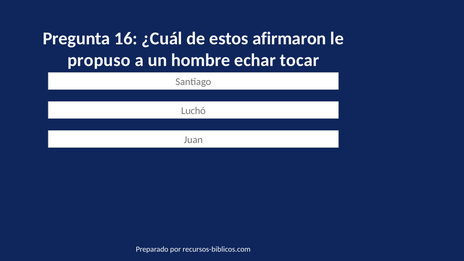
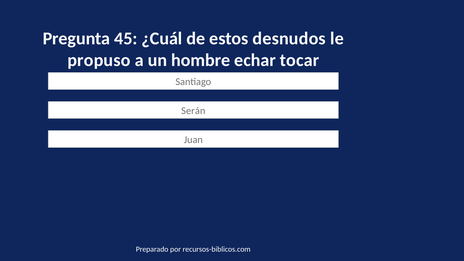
16: 16 -> 45 (126, 39)
afirmaron: afirmaron -> desnudos (289, 39)
Luchó: Luchó -> Serán (193, 111)
